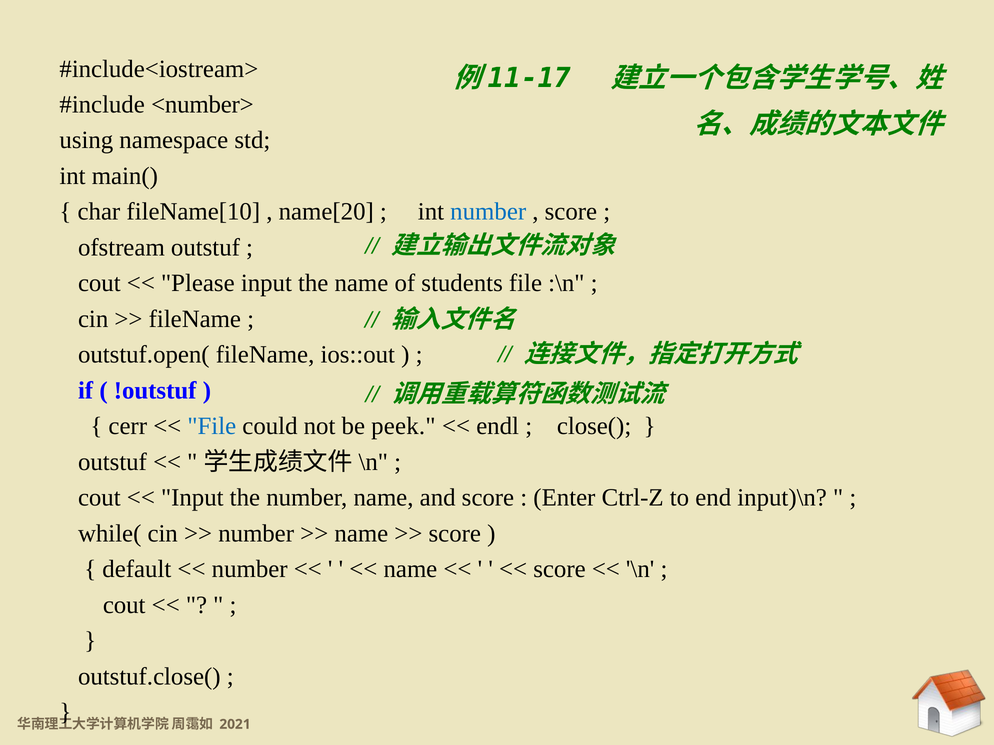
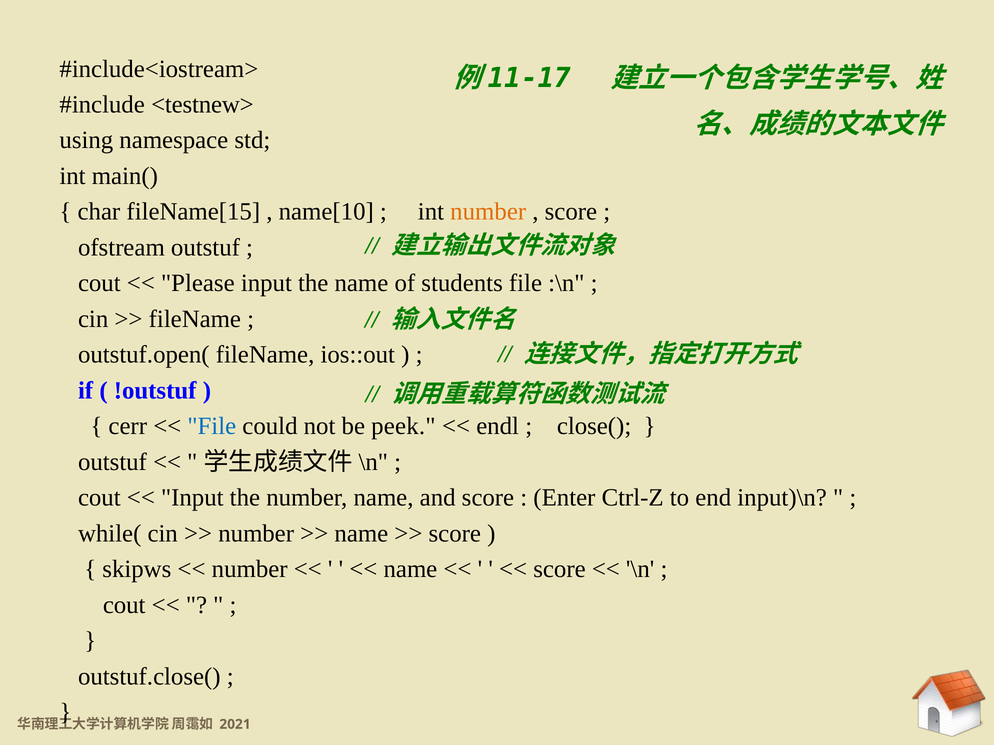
<number>: <number> -> <testnew> (202, 105)
fileName[10: fileName[10 -> fileName[15 (193, 212)
name[20: name[20 -> name[10 (326, 212)
number colour: blue -> orange (488, 212)
default: default -> skipws (137, 570)
